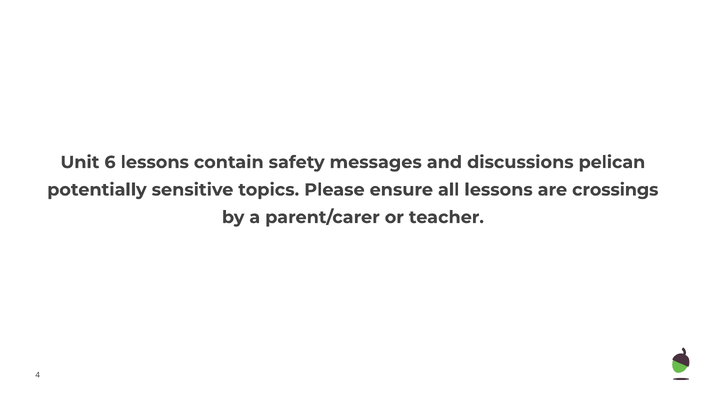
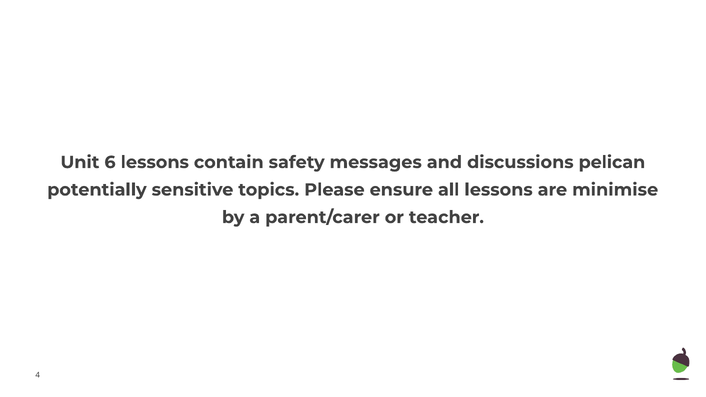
crossings: crossings -> minimise (615, 190)
